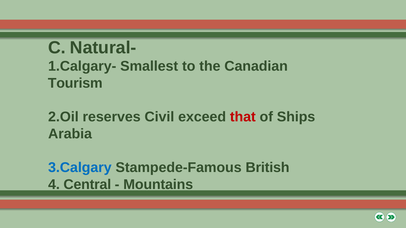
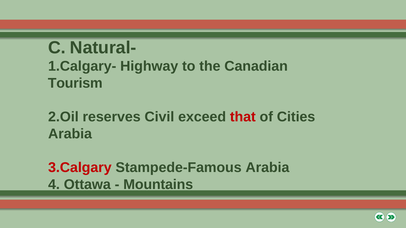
Smallest: Smallest -> Highway (149, 66)
Ships: Ships -> Cities (296, 117)
3.Calgary colour: blue -> red (80, 168)
Stampede-Famous British: British -> Arabia (267, 168)
Central: Central -> Ottawa (87, 185)
